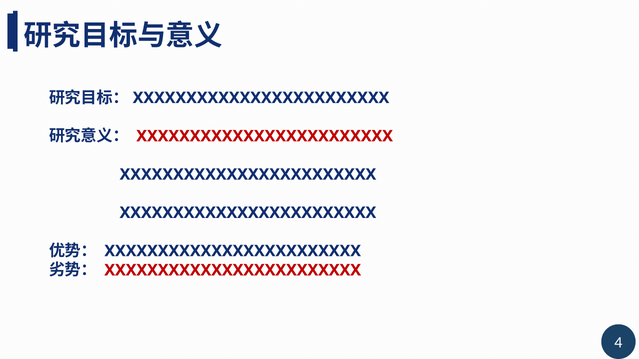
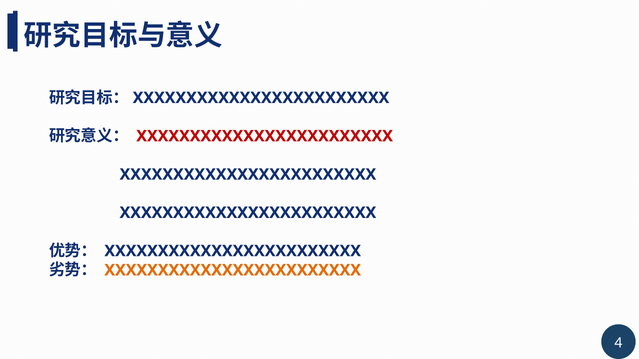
XXXXXXXXXXXXXXXXXXXXXXXX colour: red -> orange (233, 270)
